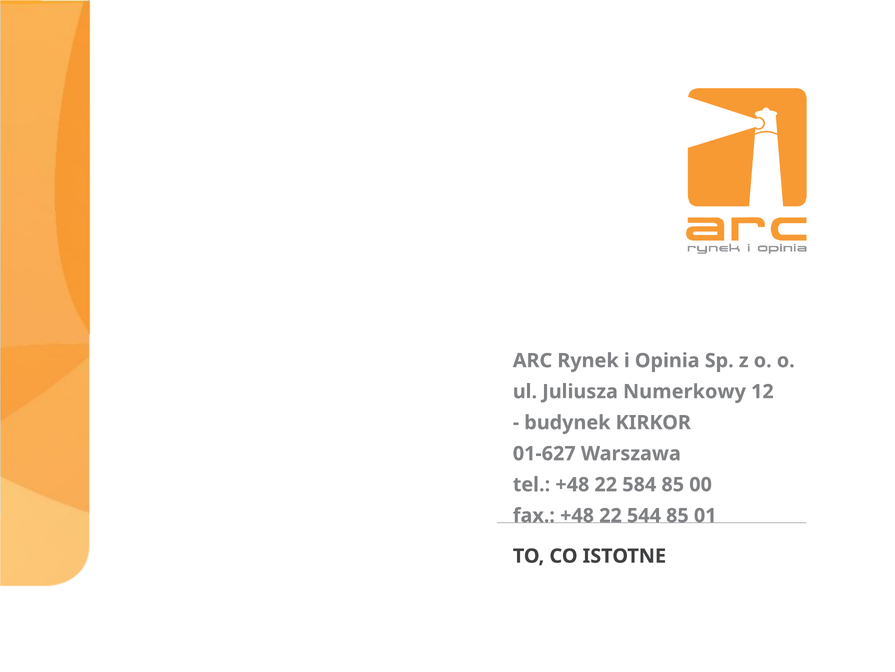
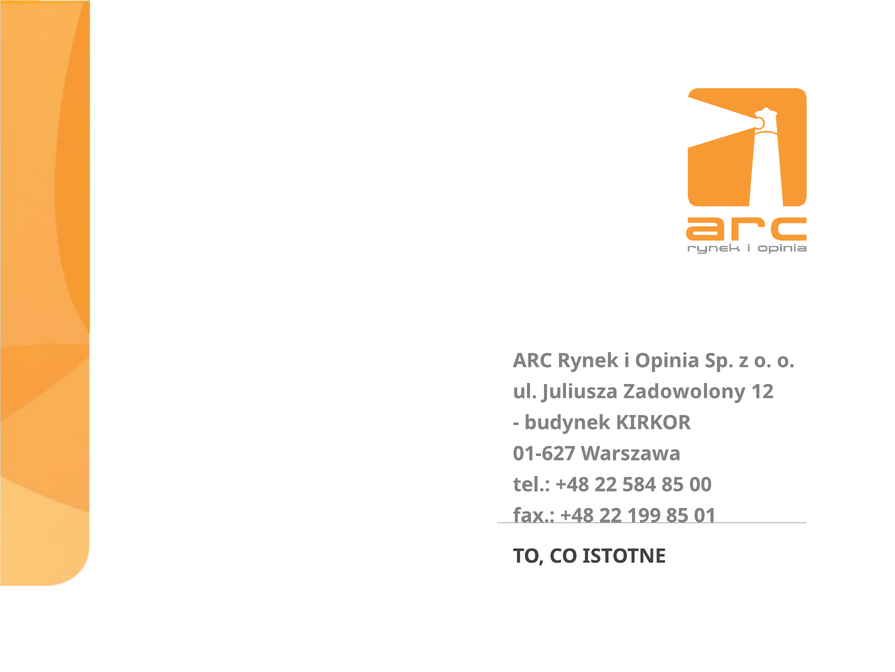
Numerkowy: Numerkowy -> Zadowolony (684, 391)
544: 544 -> 199 (644, 515)
